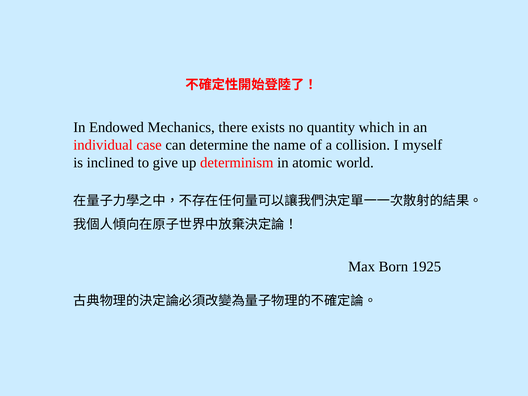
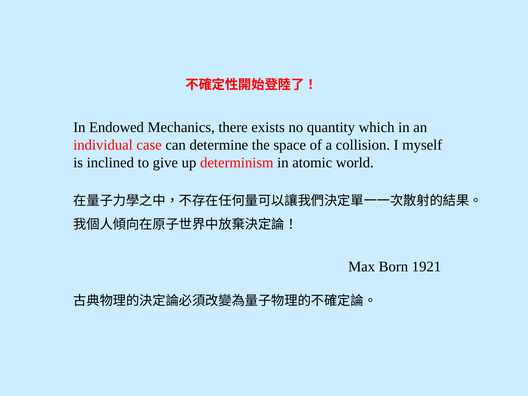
name: name -> space (290, 145)
1925: 1925 -> 1921 (426, 267)
